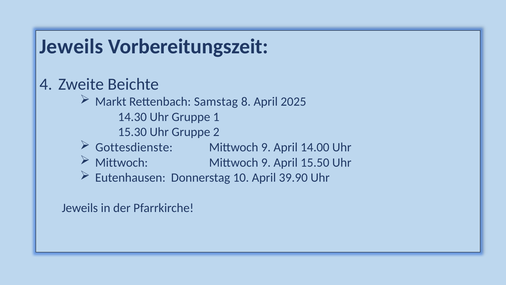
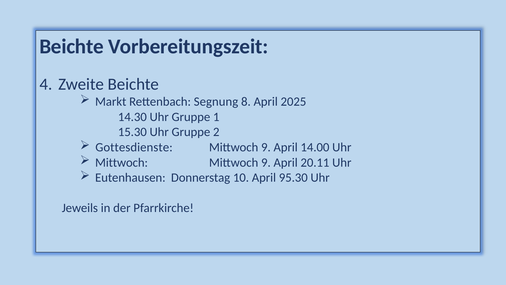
Jeweils: Jeweils -> Beichte (72, 47)
Samstag: Samstag -> Segnung (216, 102)
15.50: 15.50 -> 20.11 (315, 162)
39.90: 39.90 -> 95.30 (293, 178)
